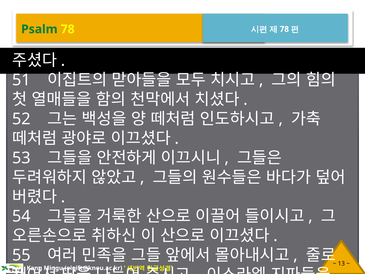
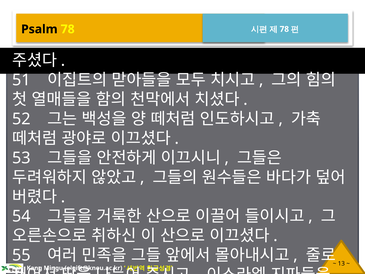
Psalm colour: green -> black (39, 29)
